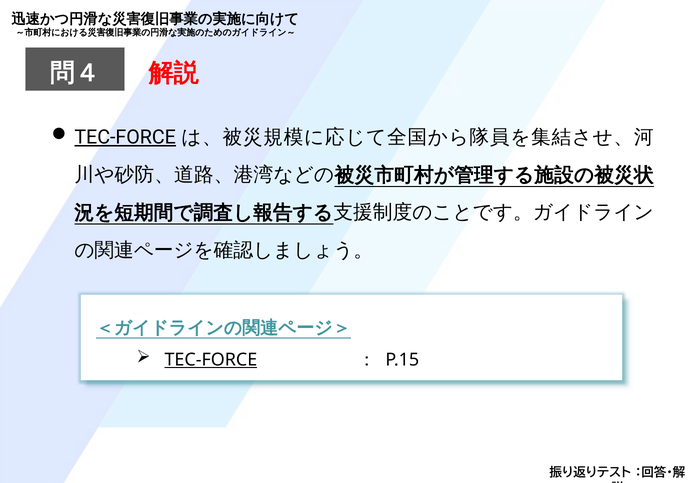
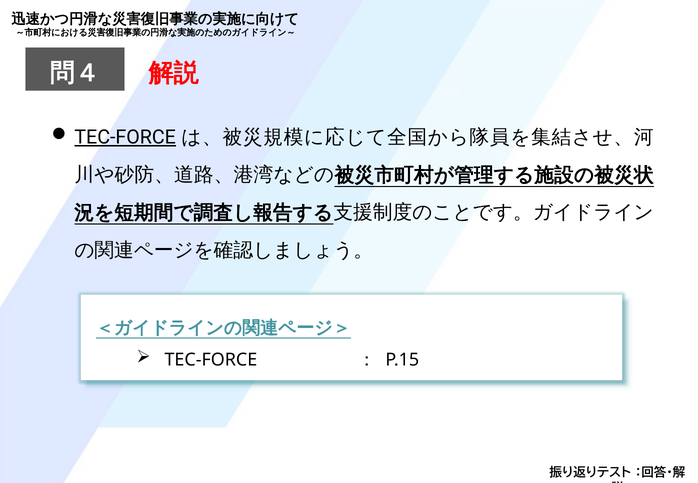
TEC-FORCE underline: present -> none (211, 360)
